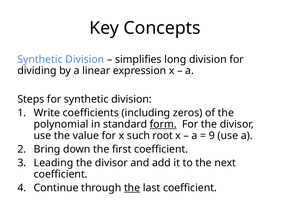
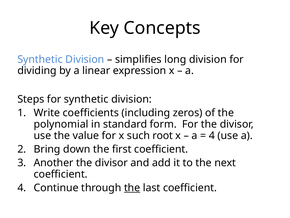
form underline: present -> none (163, 124)
9: 9 -> 4 (212, 135)
Leading: Leading -> Another (54, 162)
